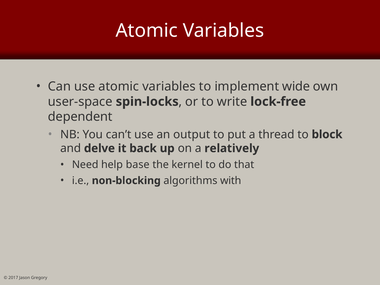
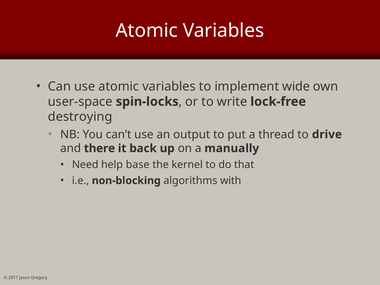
dependent: dependent -> destroying (80, 117)
block: block -> drive (327, 134)
delve: delve -> there (99, 148)
relatively: relatively -> manually (232, 148)
